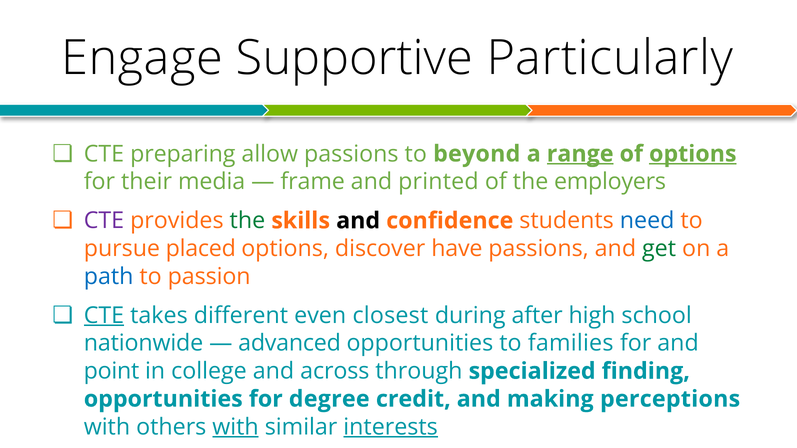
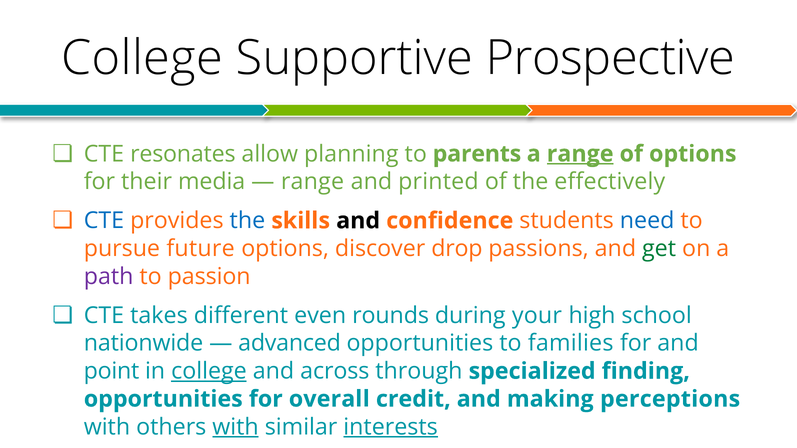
Engage: Engage -> College (142, 58)
Particularly: Particularly -> Prospective (610, 58)
preparing: preparing -> resonates (183, 154)
allow passions: passions -> planning (351, 154)
beyond: beyond -> parents (477, 154)
options underline: present -> none (693, 154)
frame: frame -> range (312, 182)
employers: employers -> effectively (610, 182)
CTE colour: purple -> blue (104, 221)
the colour: green -> blue (247, 221)
placed: placed -> future (201, 249)
have: have -> drop (457, 249)
path colour: blue -> purple (109, 277)
CTE underline: present -> none (104, 316)
closest: closest -> rounds (391, 316)
after: after -> your (537, 316)
college underline: none -> present (209, 371)
degree: degree -> overall (329, 399)
